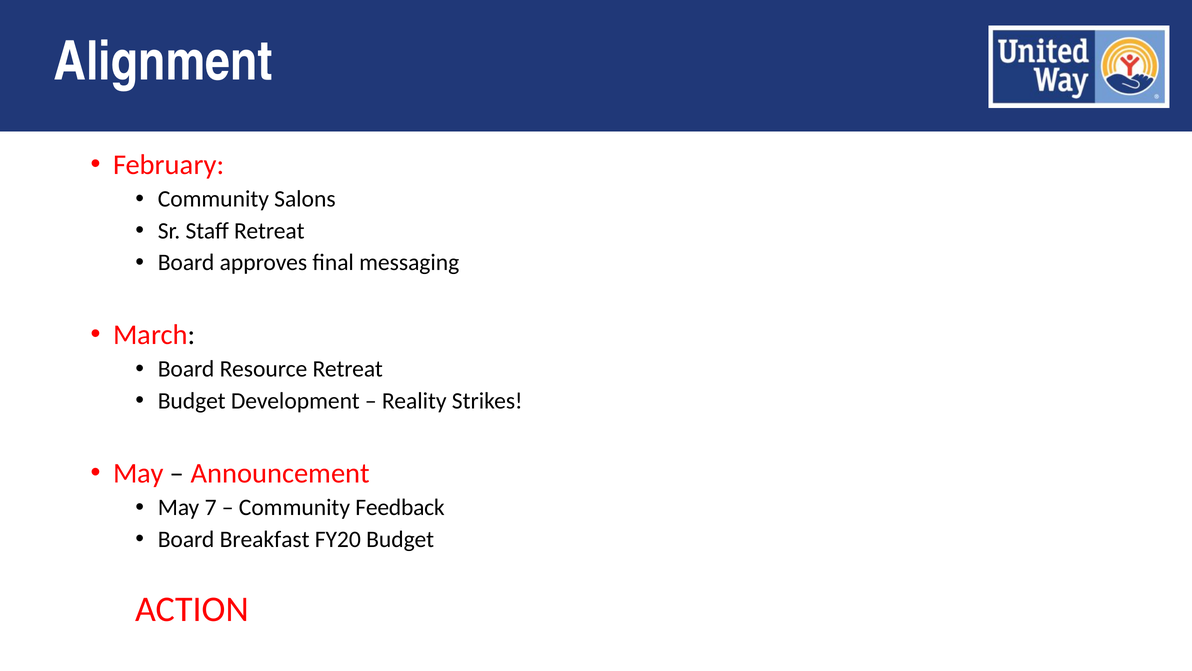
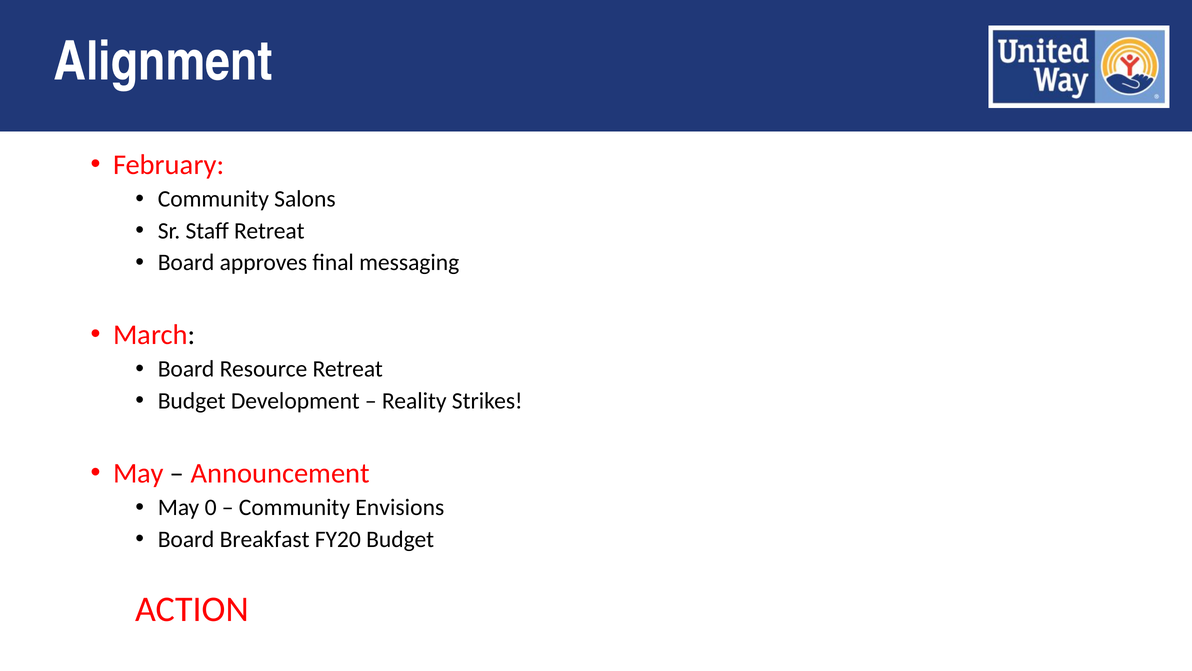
7: 7 -> 0 (211, 507)
Feedback: Feedback -> Envisions (400, 507)
